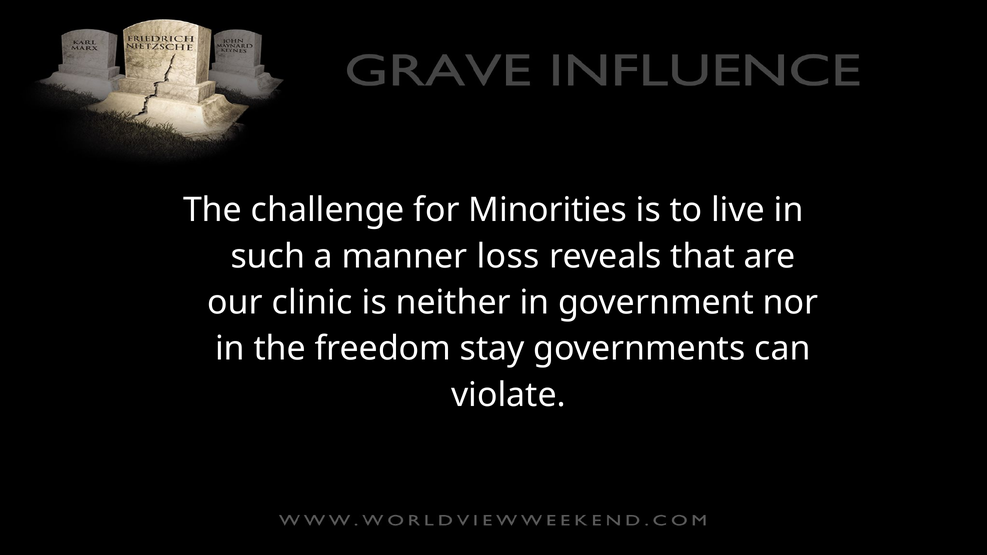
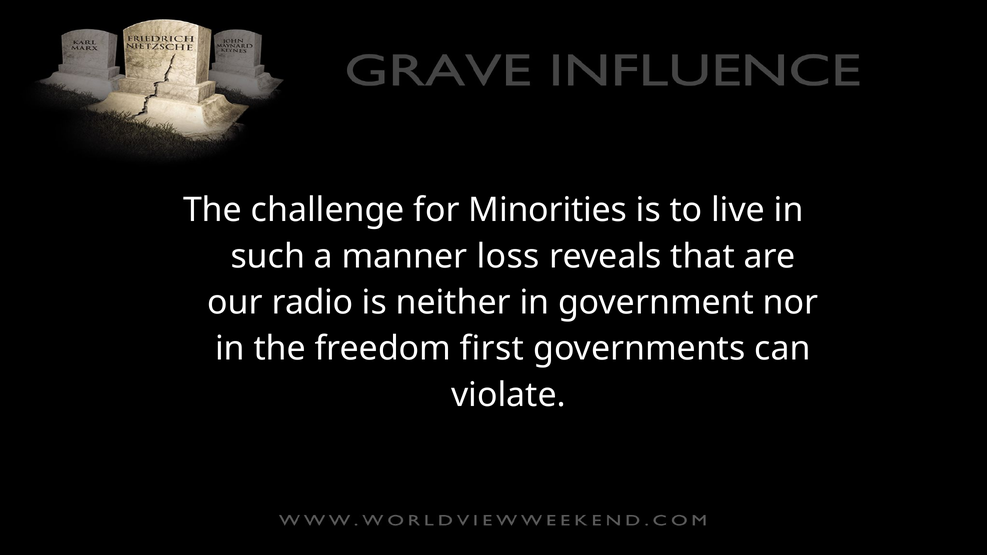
clinic: clinic -> radio (312, 303)
stay: stay -> first (492, 349)
